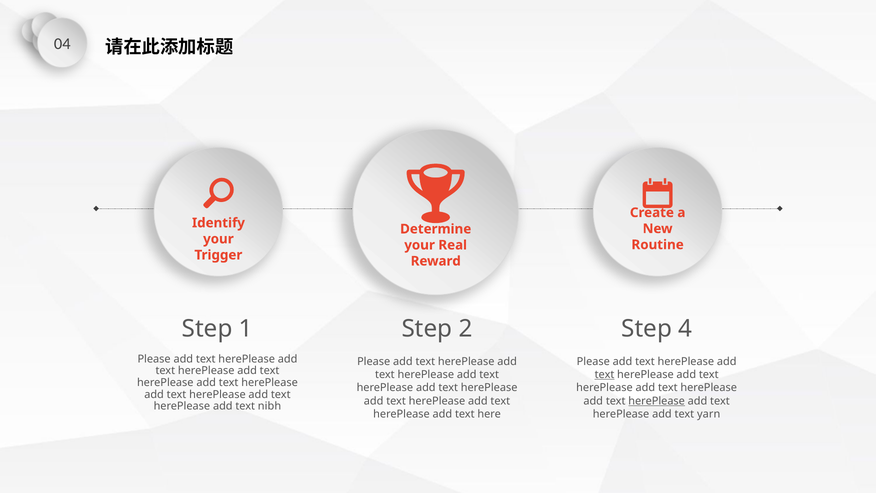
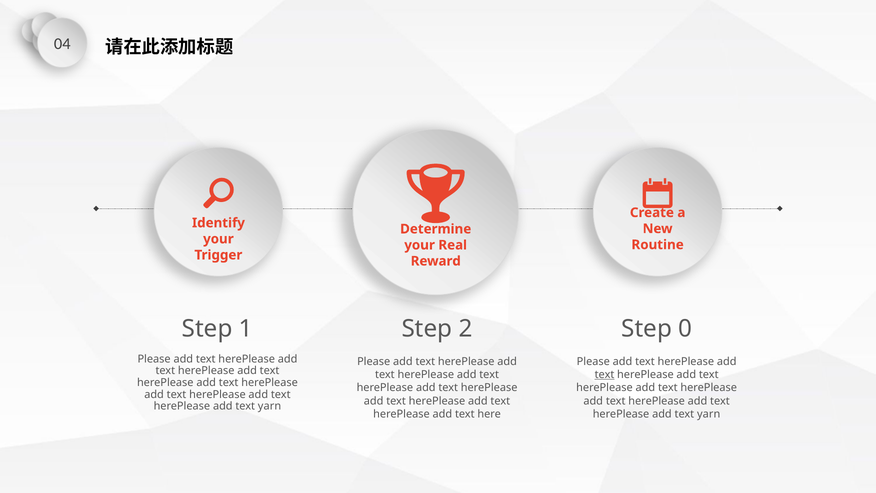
4: 4 -> 0 (685, 329)
herePlease underline: present -> none (657, 401)
nibh: nibh -> yarn (270, 406)
